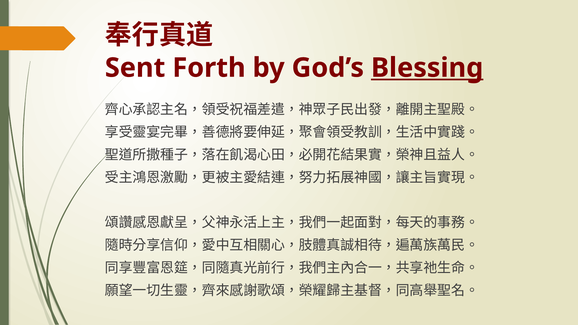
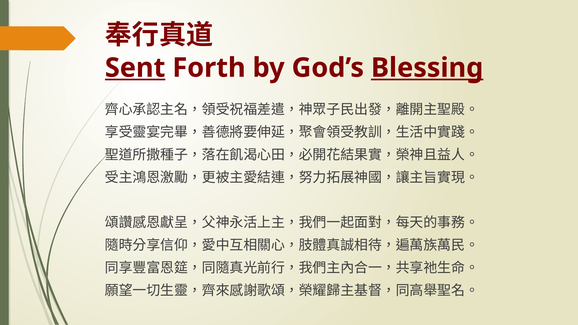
Sent underline: none -> present (135, 68)
